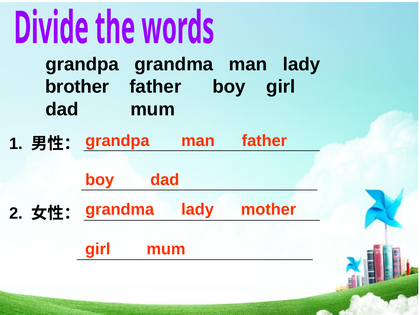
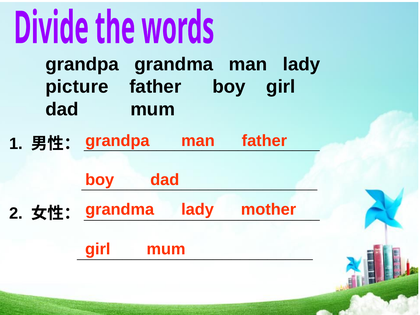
brother: brother -> picture (77, 87)
